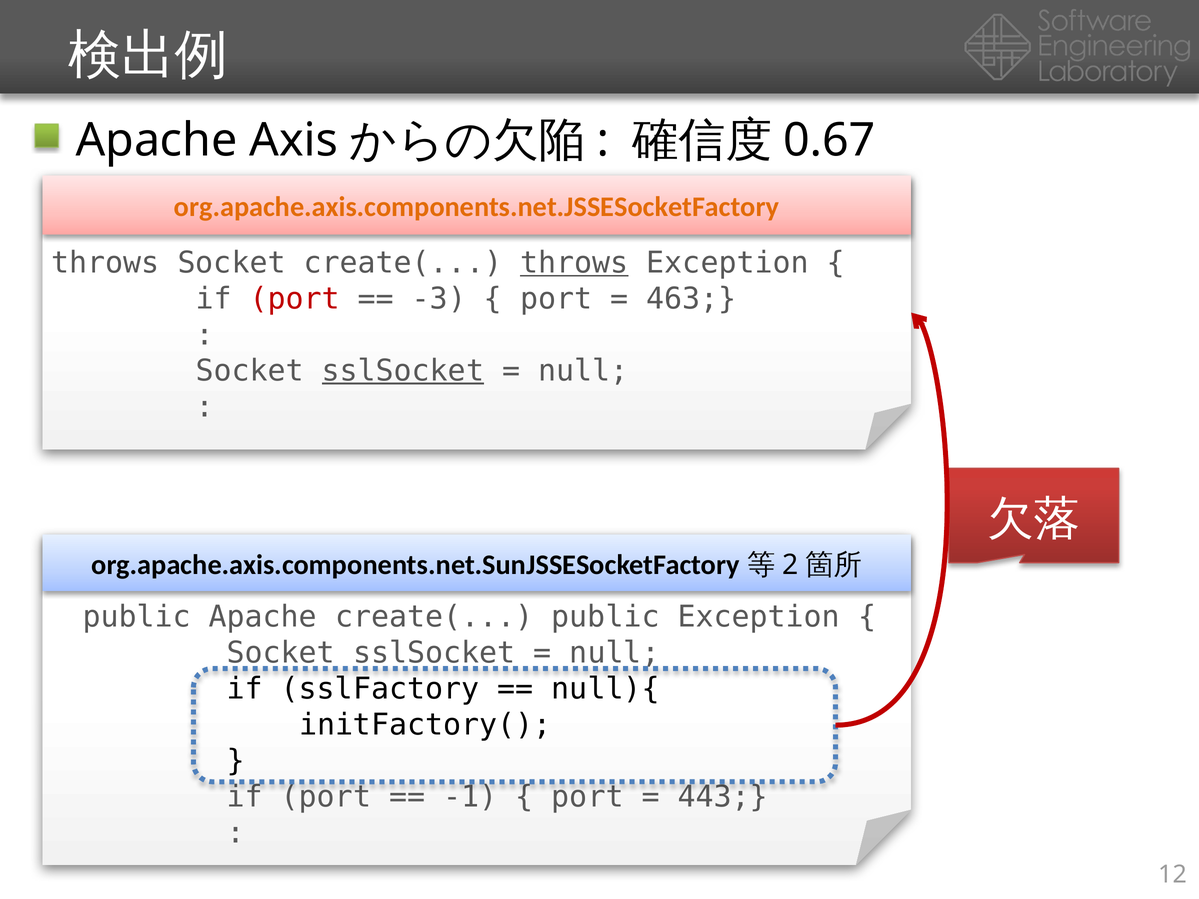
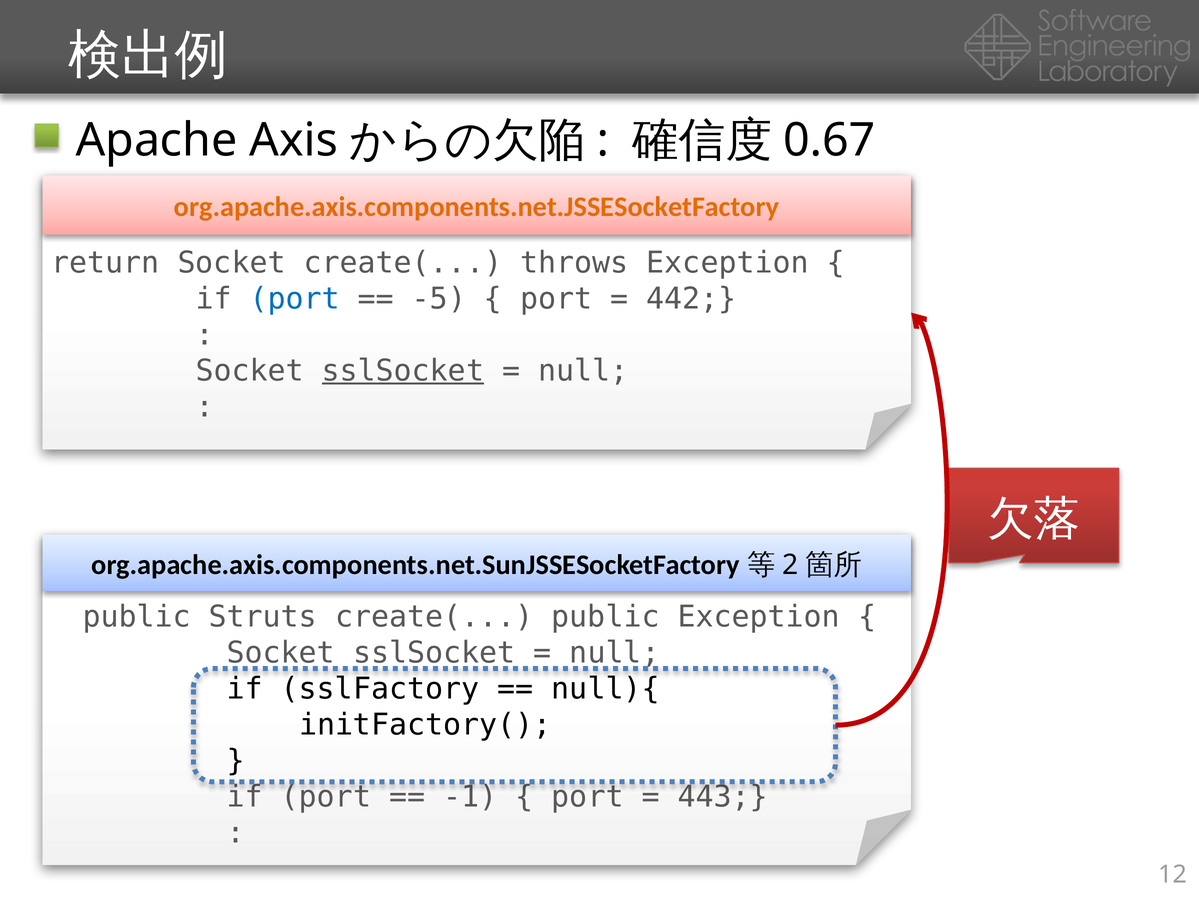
throws: throws -> return (105, 263)
throws underline: present -> none (574, 263)
port colour: red -> blue (295, 299)
-3: -3 -> -5 (439, 299)
463: 463 -> 442 (691, 299)
public Apache: Apache -> Struts (263, 617)
